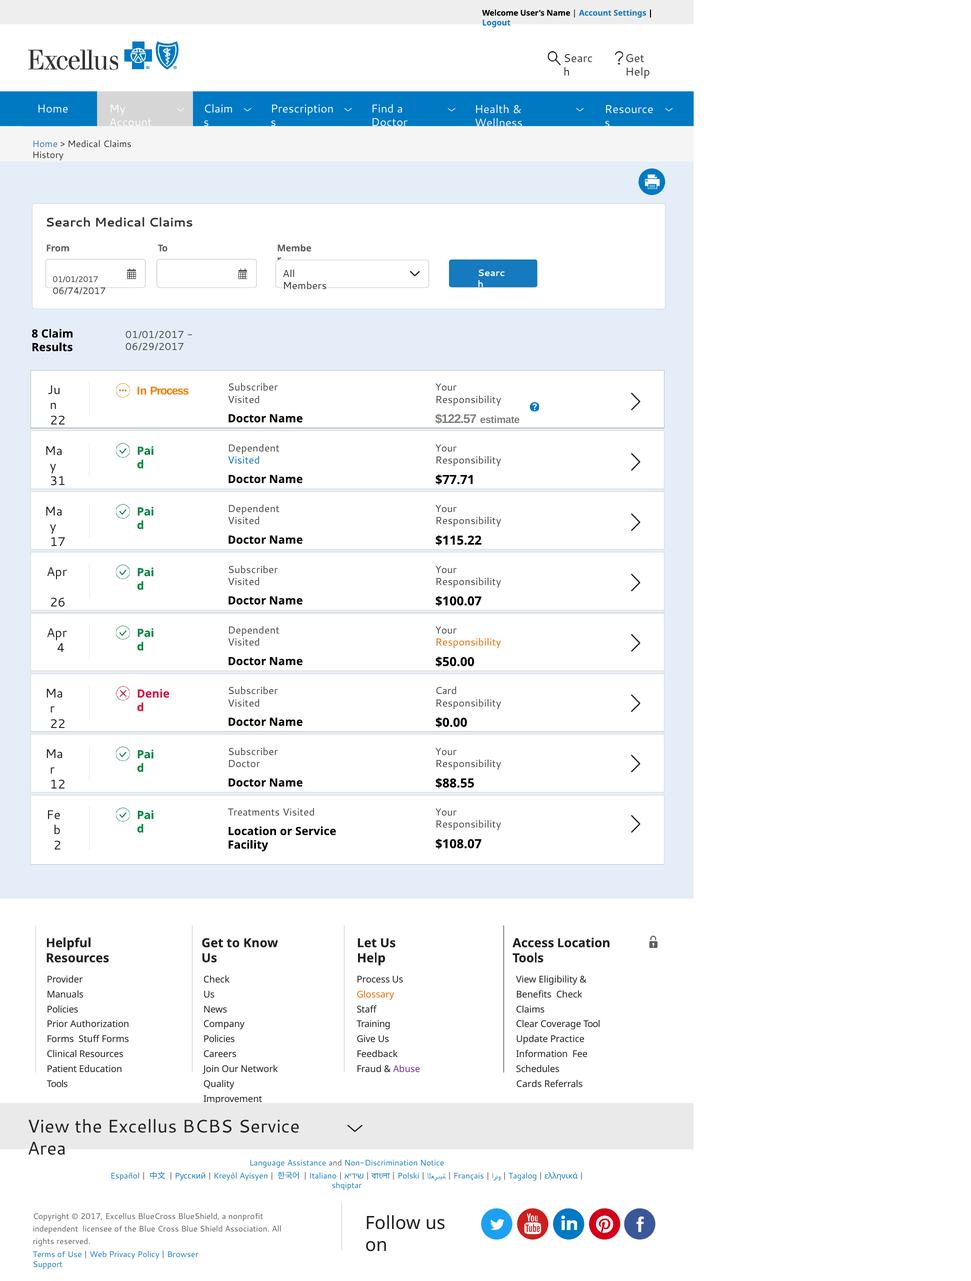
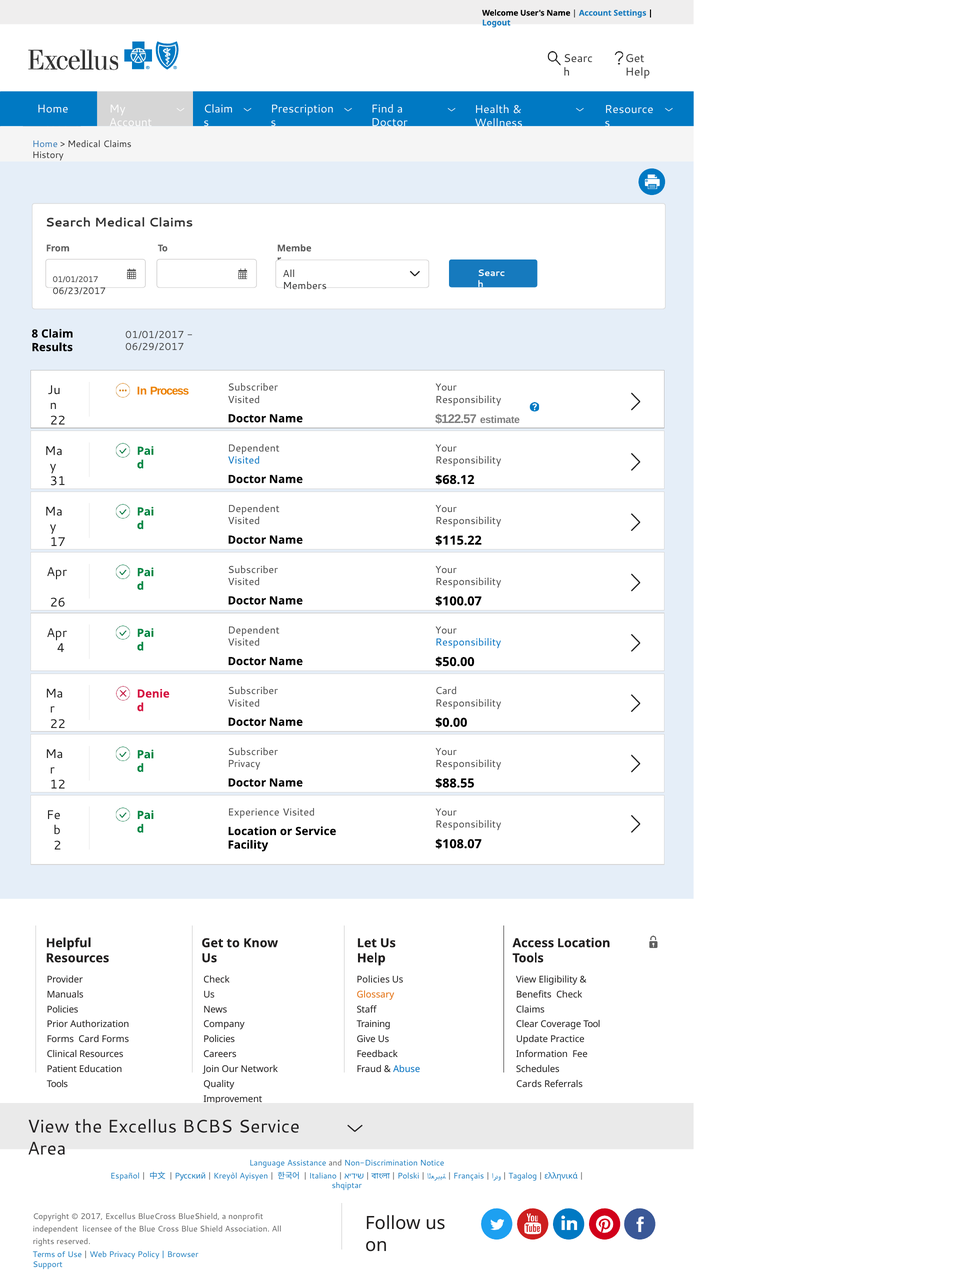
06/74/2017: 06/74/2017 -> 06/23/2017 (79, 291)
$77.71: $77.71 -> $68.12 (455, 480)
Responsibility colour: orange -> blue (468, 642)
Doctor: Doctor -> Privacy (244, 764)
Treatments: Treatments -> Experience (254, 812)
Process: Process -> Policies (373, 979)
Forms Stuff: Stuff -> Card (89, 1039)
Abuse colour: purple -> blue (407, 1069)
